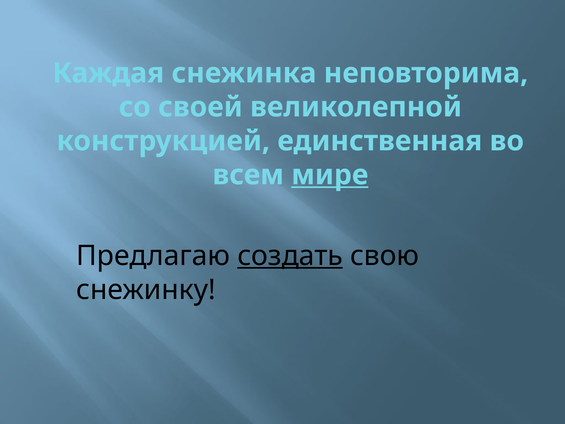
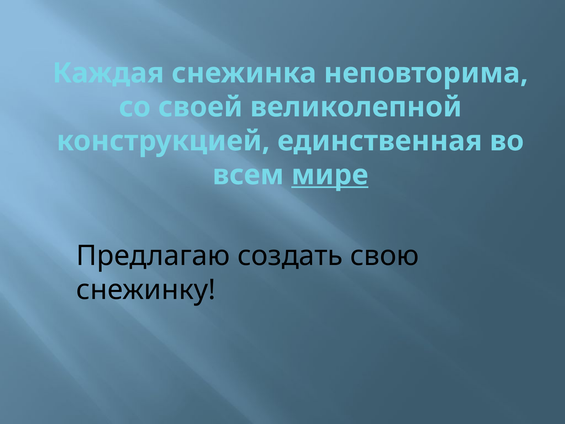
создать underline: present -> none (290, 256)
